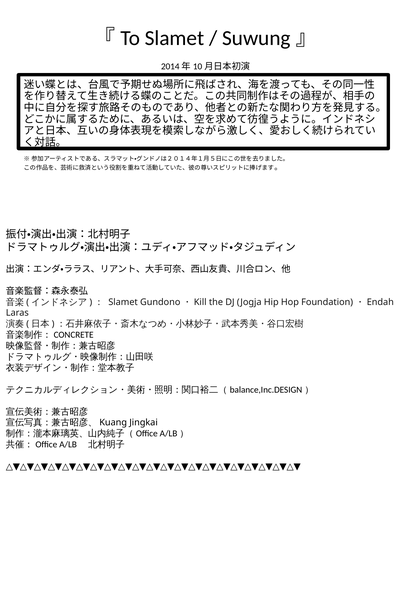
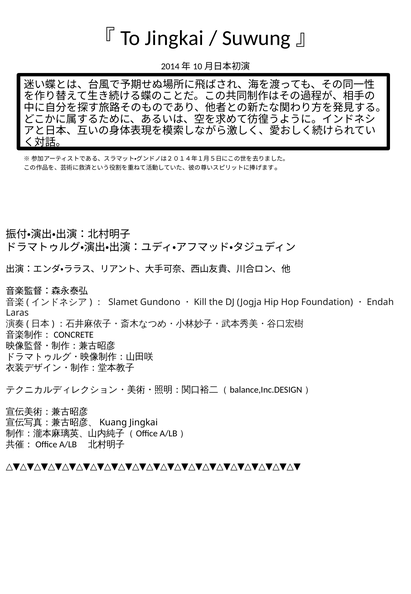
『To Slamet: Slamet -> Jingkai (174, 38)
